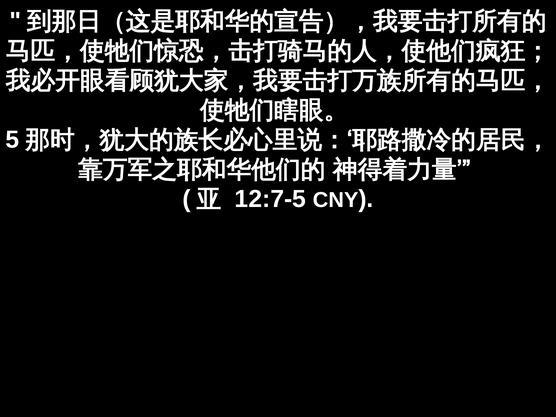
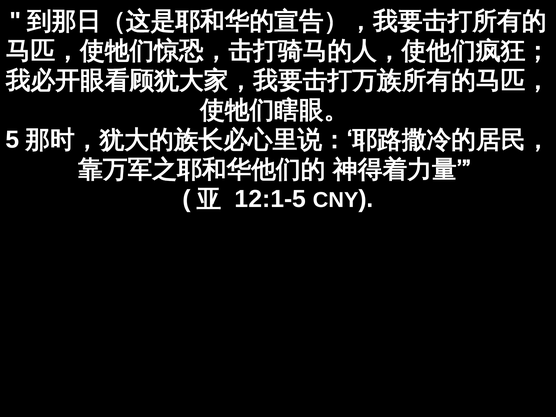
12:7-5: 12:7-5 -> 12:1-5 (270, 199)
